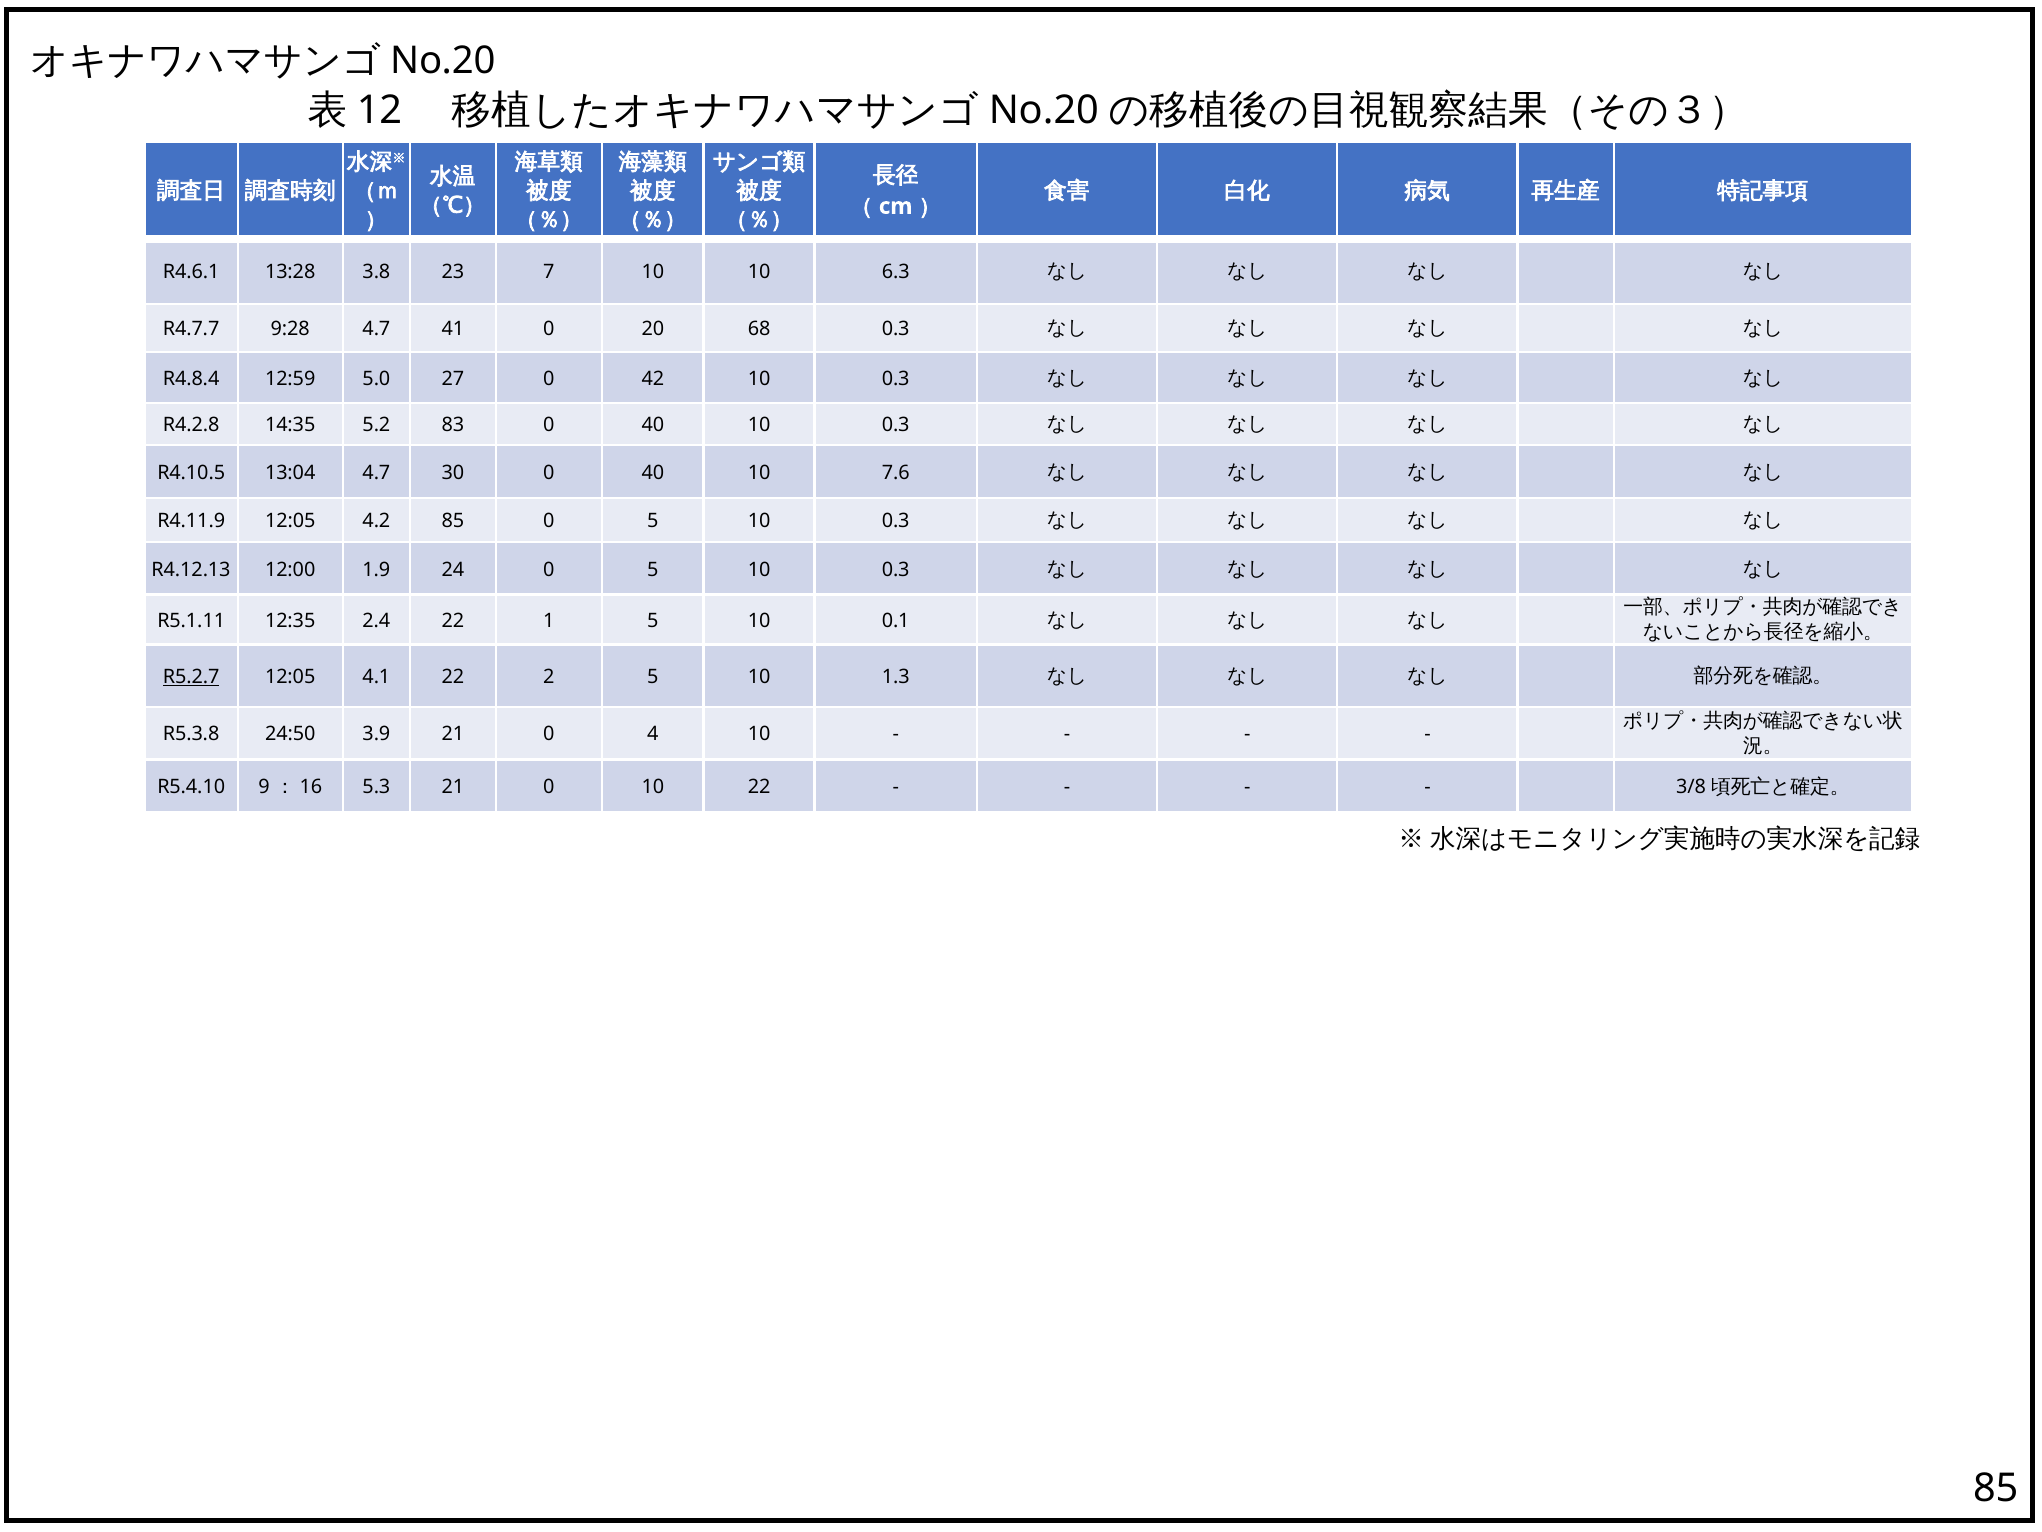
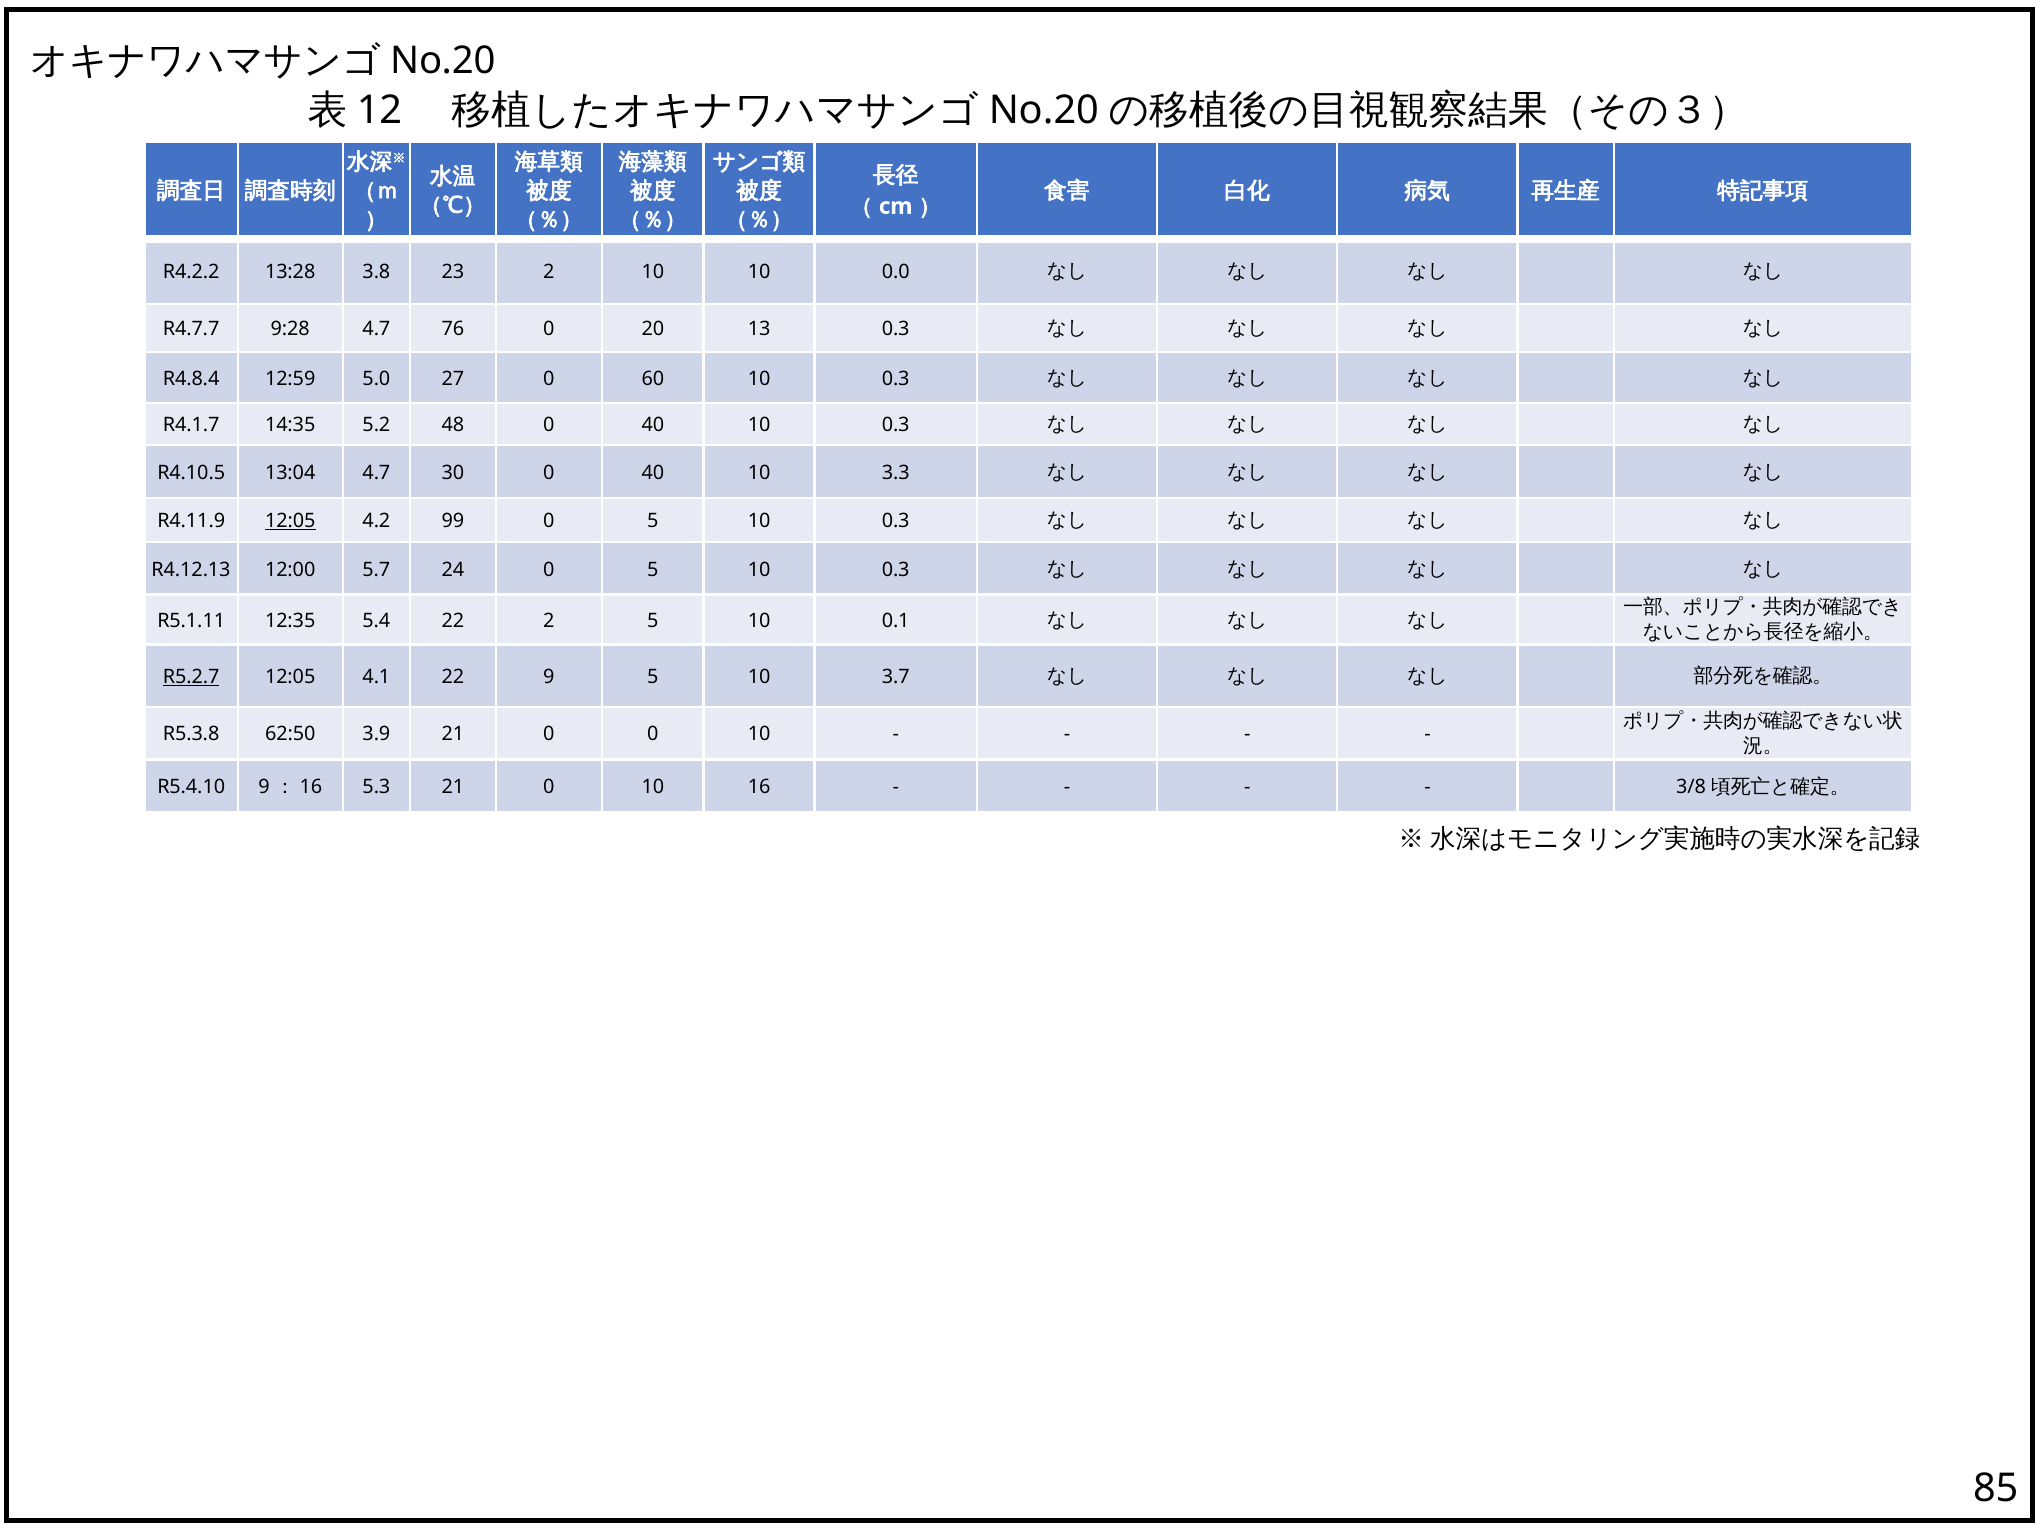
R4.6.1: R4.6.1 -> R4.2.2 (191, 272)
23 7: 7 -> 2 (549, 272)
6.3: 6.3 -> 0.0 (896, 272)
41: 41 -> 76 (453, 329)
68: 68 -> 13 (759, 329)
42: 42 -> 60 (653, 378)
R4.2.8: R4.2.8 -> R4.1.7 (191, 425)
83: 83 -> 48 (453, 425)
7.6: 7.6 -> 3.3 (896, 472)
12:05 underline: none -> present (290, 521)
4.2 85: 85 -> 99 (453, 521)
1.9: 1.9 -> 5.7 (376, 569)
2.4: 2.4 -> 5.4 (376, 620)
22 1: 1 -> 2 (549, 620)
22 2: 2 -> 9 (549, 677)
1.3: 1.3 -> 3.7 (896, 677)
24:50: 24:50 -> 62:50 (290, 734)
0 4: 4 -> 0 (653, 734)
10 22: 22 -> 16 (759, 787)
